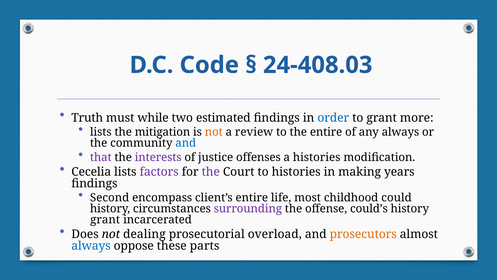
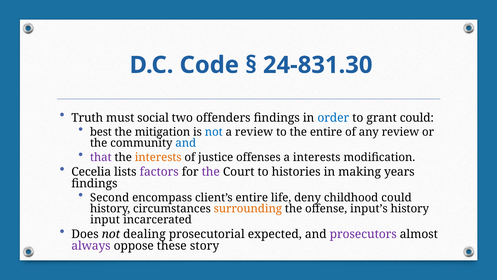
24-408.03: 24-408.03 -> 24-831.30 (318, 65)
while: while -> social (153, 118)
estimated: estimated -> offenders (223, 118)
grant more: more -> could (417, 118)
lists: lists -> best (101, 132)
not colour: orange -> blue (214, 132)
any always: always -> review (400, 132)
interests colour: purple -> orange (158, 157)
a histories: histories -> interests (317, 157)
most: most -> deny (308, 198)
surrounding colour: purple -> orange (248, 208)
could’s: could’s -> input’s (369, 208)
grant: grant -> input (105, 219)
overload: overload -> expected (275, 234)
prosecutors colour: orange -> purple (363, 234)
always colour: blue -> purple (91, 245)
parts: parts -> story (205, 245)
